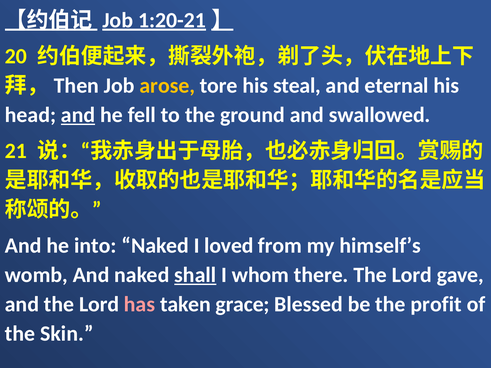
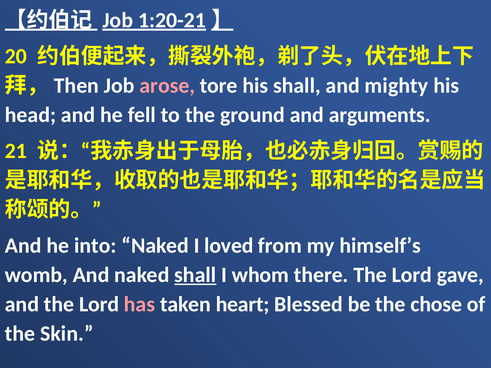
arose colour: yellow -> pink (167, 86)
his steal: steal -> shall (297, 86)
eternal: eternal -> mighty (396, 86)
and underline: present -> none (78, 115)
swallowed: swallowed -> arguments (380, 115)
grace: grace -> heart (243, 305)
profit: profit -> chose (436, 305)
